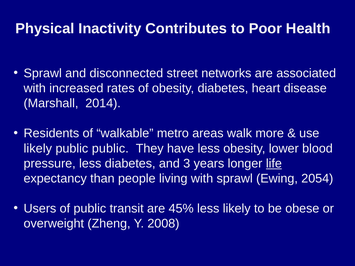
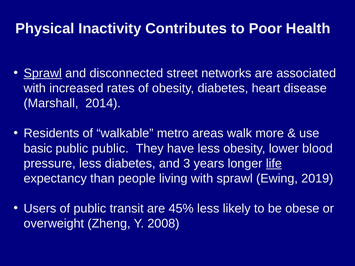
Sprawl underline: none -> present (43, 73)
likely: likely -> basic (38, 149)
2054: 2054 -> 2019 (317, 179)
